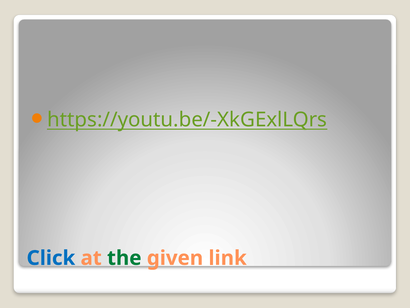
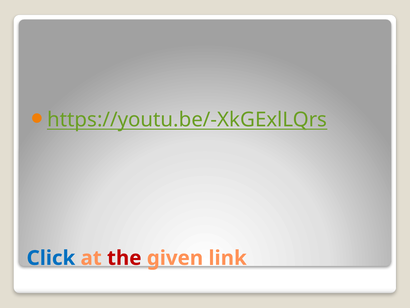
the colour: green -> red (124, 258)
